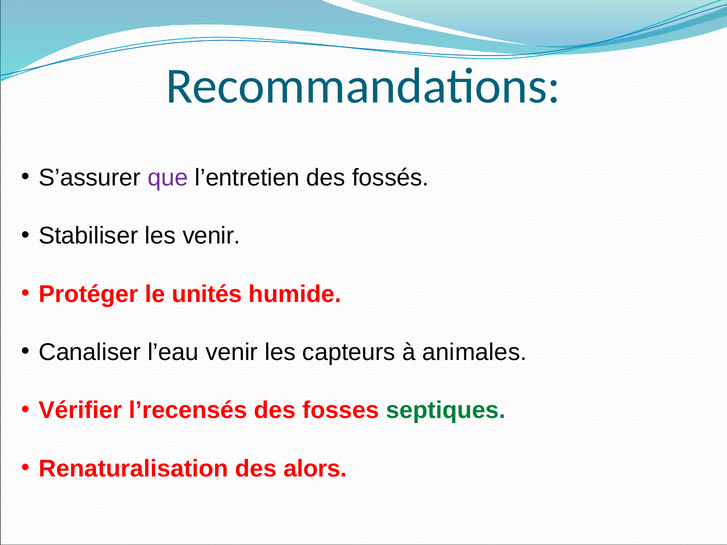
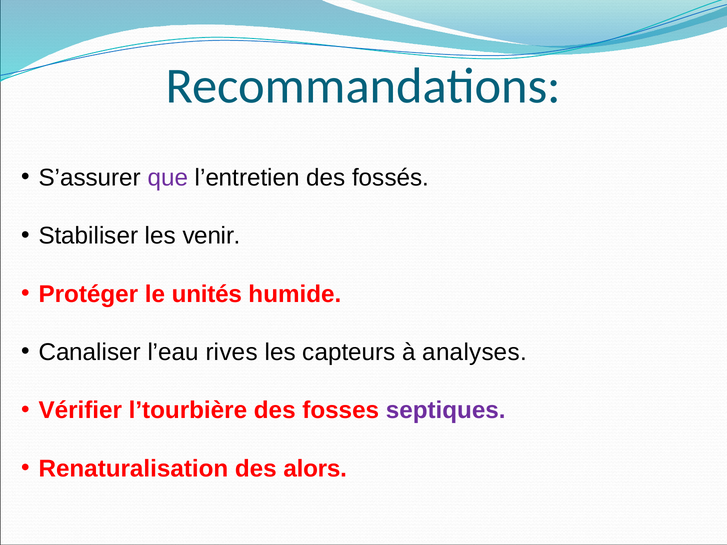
l’eau venir: venir -> rives (232, 352)
animales: animales -> analyses (475, 352)
l’recensés: l’recensés -> l’tourbière (188, 411)
septiques colour: green -> purple (446, 411)
